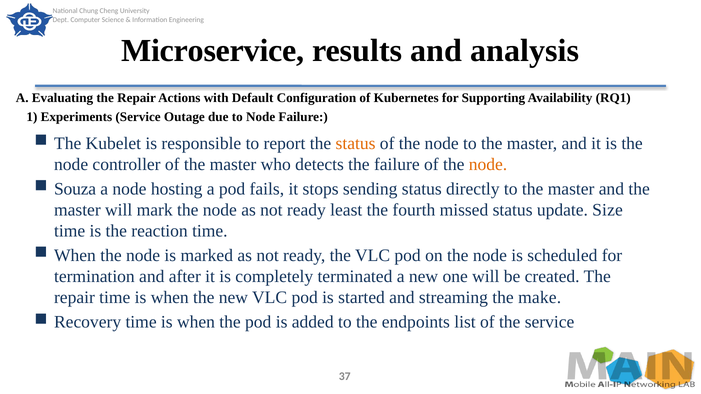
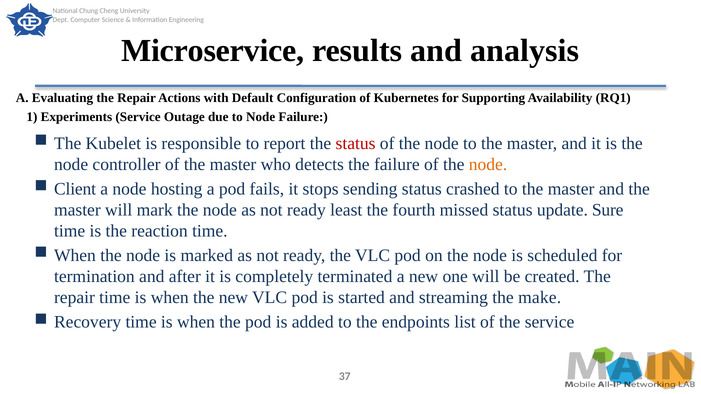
status colour: orange -> red (356, 144)
Souza: Souza -> Client (75, 189)
directly: directly -> crashed (473, 189)
Size: Size -> Sure (608, 210)
